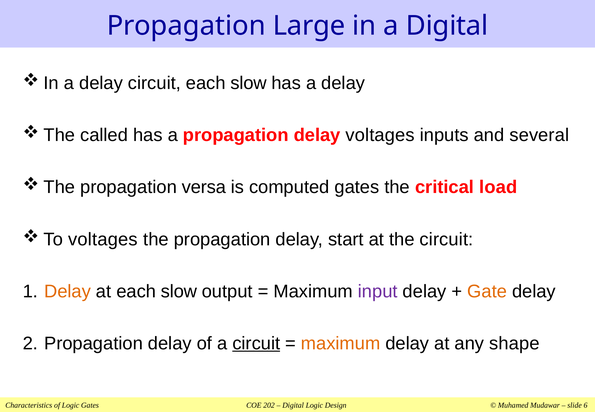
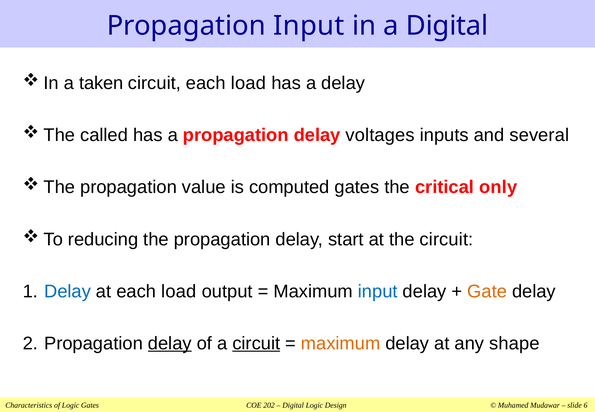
Propagation Large: Large -> Input (309, 26)
delay: delay -> taken (101, 83)
circuit each slow: slow -> load (248, 83)
versa: versa -> value (204, 187)
load: load -> only (498, 187)
voltages: voltages -> reducing (103, 239)
Delay colour: orange -> blue (68, 291)
at each slow: slow -> load (179, 291)
input colour: purple -> blue (378, 291)
delay underline: none -> present (170, 343)
